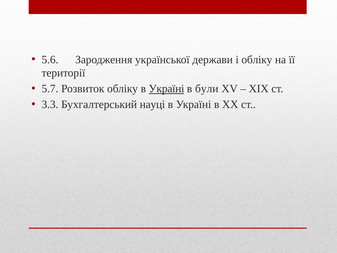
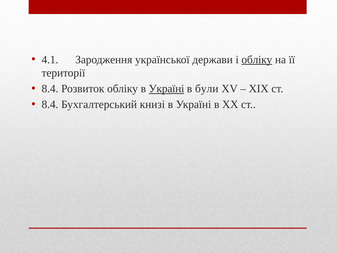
5.6: 5.6 -> 4.1 (50, 59)
обліку underline: none -> present (257, 59)
5.7: 5.7 -> 8.4 (50, 89)
3.3: 3.3 -> 8.4 (50, 104)
науці: науці -> книзі (152, 104)
